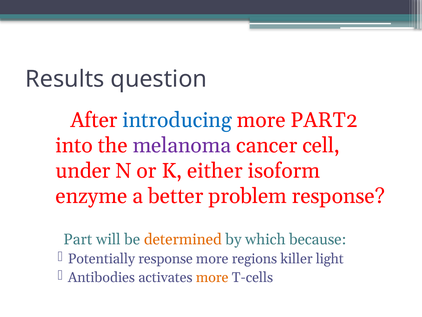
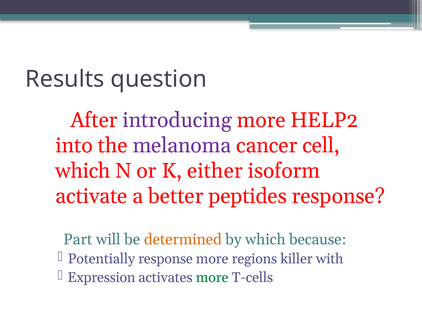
introducing colour: blue -> purple (177, 120)
PART2: PART2 -> HELP2 (324, 120)
under: under -> which (83, 171)
enzyme: enzyme -> activate (92, 196)
problem: problem -> peptides (248, 196)
light: light -> with (330, 258)
Antibodies: Antibodies -> Expression (101, 277)
more colour: orange -> green (212, 277)
